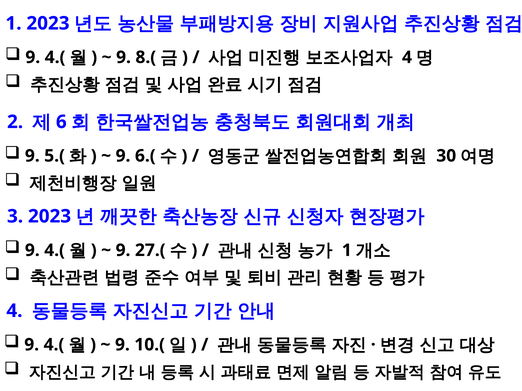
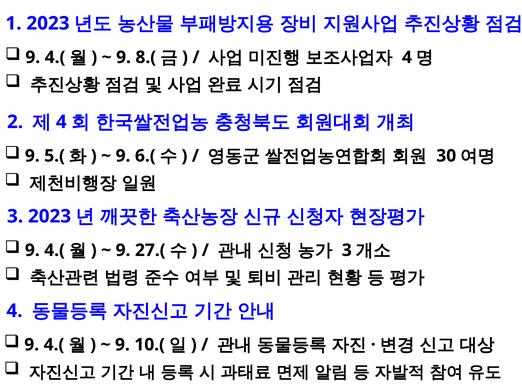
6: 6 -> 4 (61, 122)
1: 1 -> 3 (347, 251)
